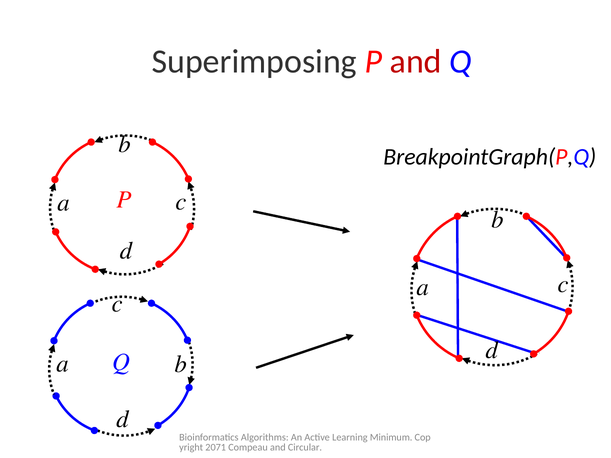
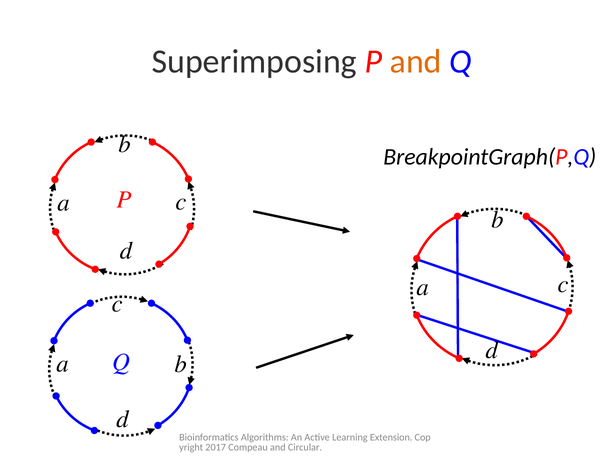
and colour: red -> orange (416, 61)
Minimum: Minimum -> Extension (391, 438)
2071: 2071 -> 2017 (216, 448)
